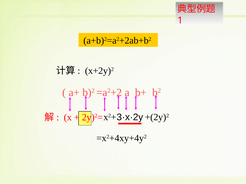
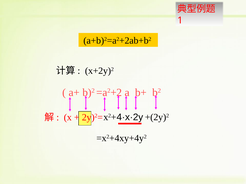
3·x·2y: 3·x·2y -> 4·x·2y (130, 117)
